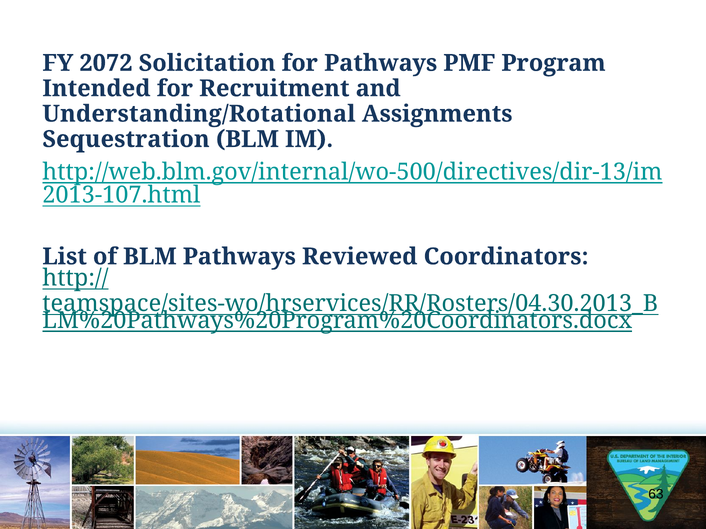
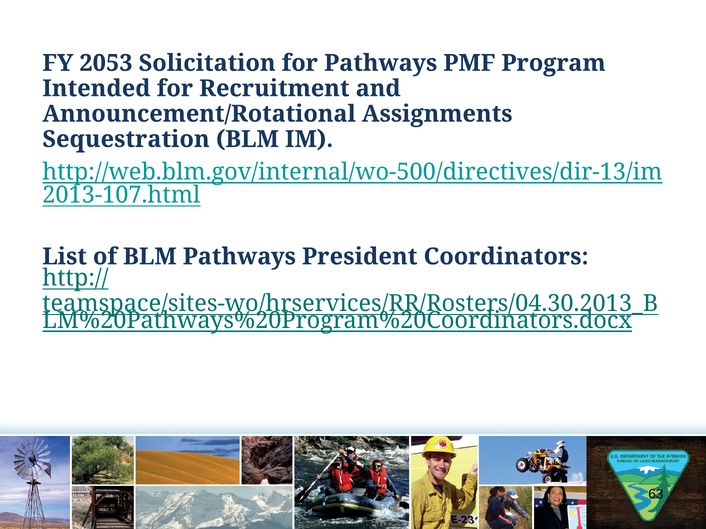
2072: 2072 -> 2053 (106, 63)
Understanding/Rotational: Understanding/Rotational -> Announcement/Rotational (199, 114)
Reviewed: Reviewed -> President (360, 257)
